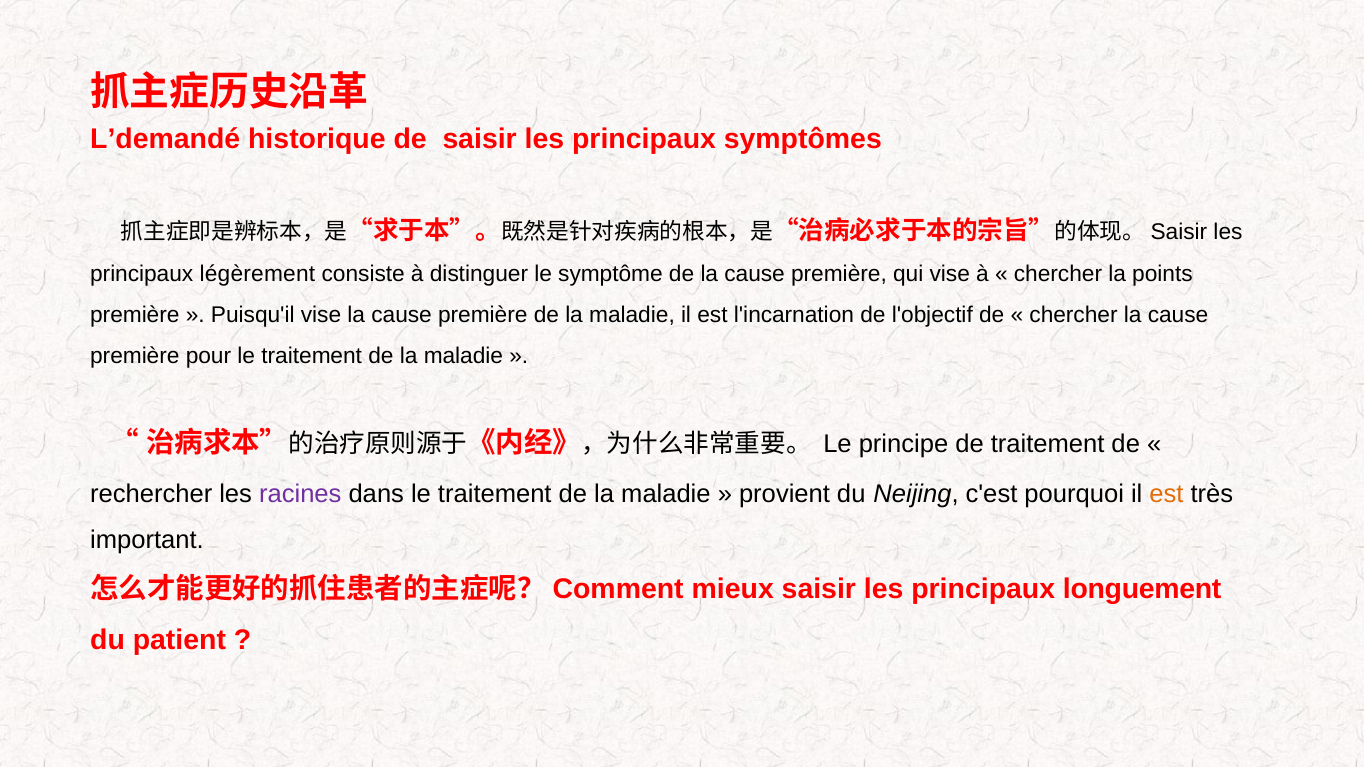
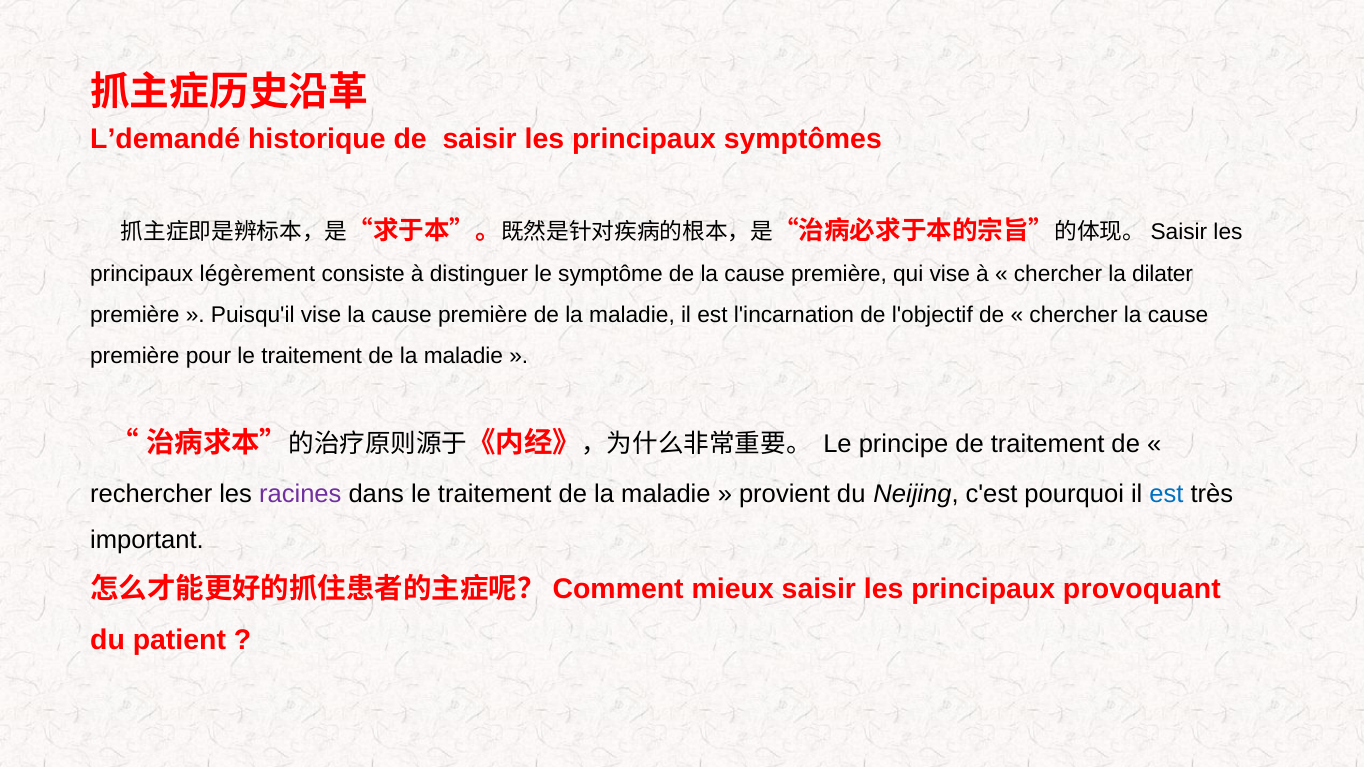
points: points -> dilater (1163, 274)
est colour: orange -> blue (1166, 494)
longuement: longuement -> provoquant (1142, 590)
